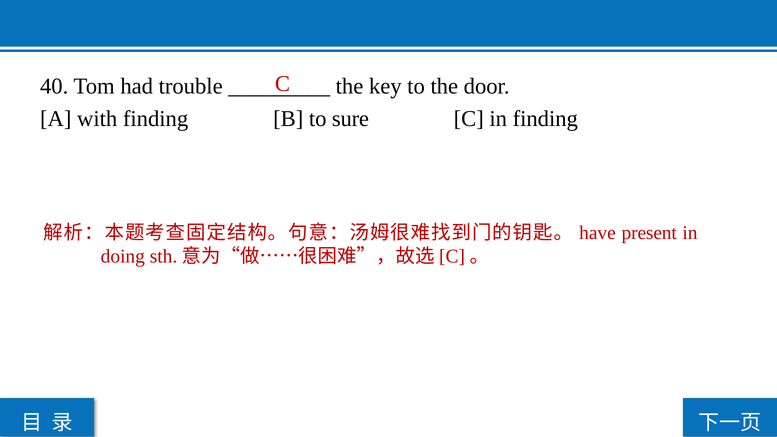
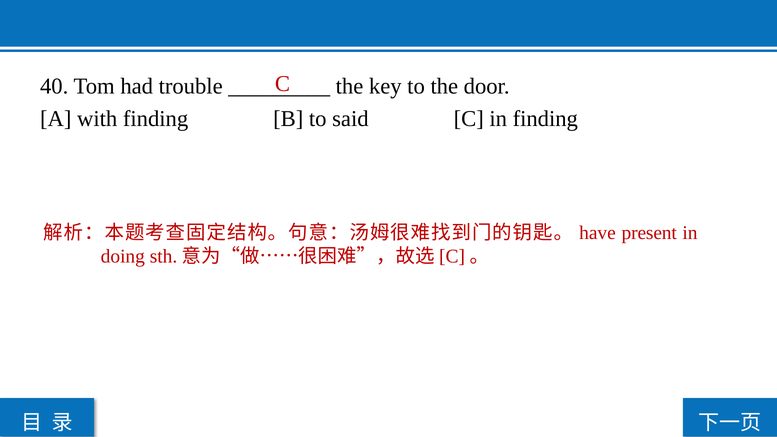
sure: sure -> said (350, 119)
